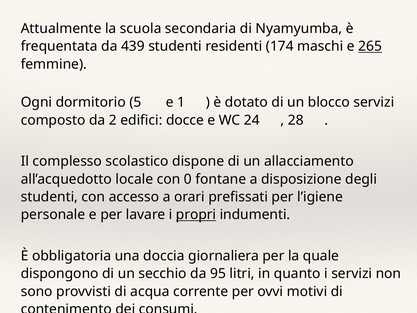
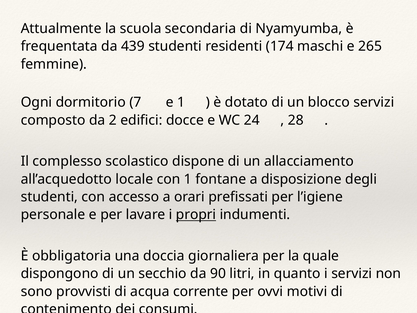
265 underline: present -> none (370, 46)
5: 5 -> 7 (135, 102)
con 0: 0 -> 1 (188, 179)
95: 95 -> 90 (218, 274)
